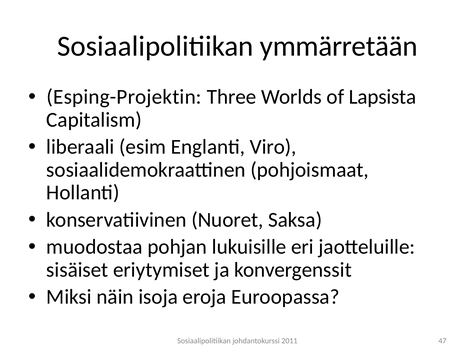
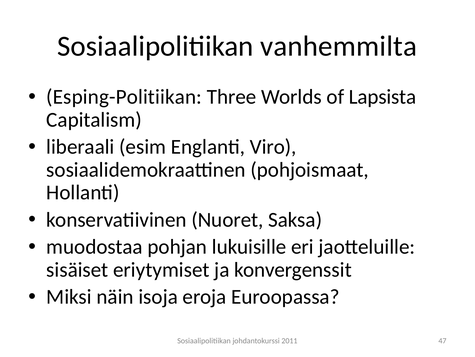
ymmärretään: ymmärretään -> vanhemmilta (339, 46)
Esping-Projektin: Esping-Projektin -> Esping-Politiikan (124, 97)
